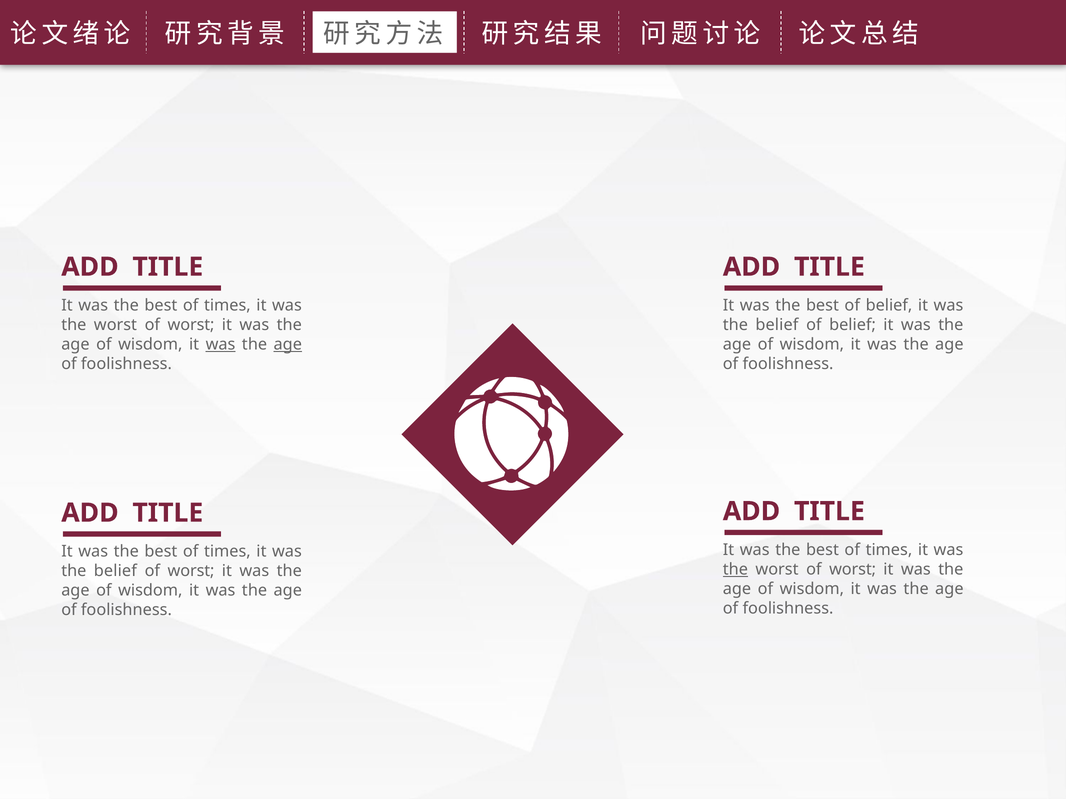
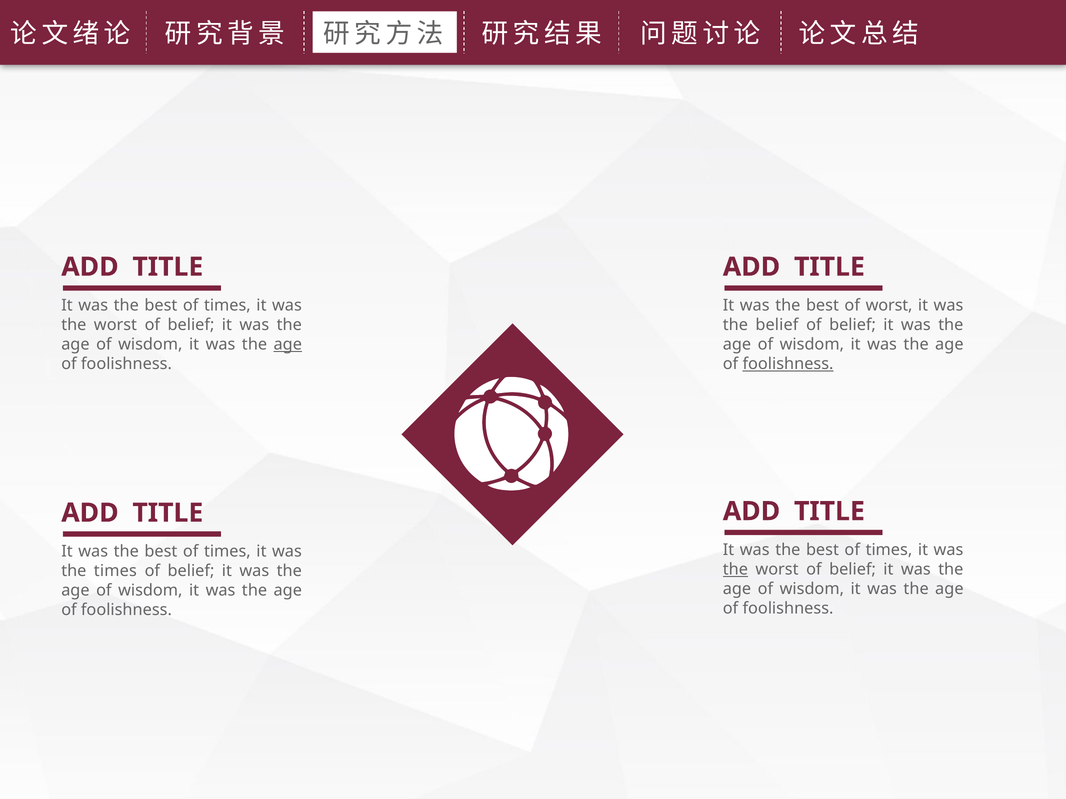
best of belief: belief -> worst (889, 306)
worst: worst -> belief (191, 325)
was underline: present -> none (221, 345)
foolishness underline: none -> present (788, 364)
worst: worst -> belief (853, 570)
belief: belief -> times (115, 571)
worst: worst -> belief (191, 571)
